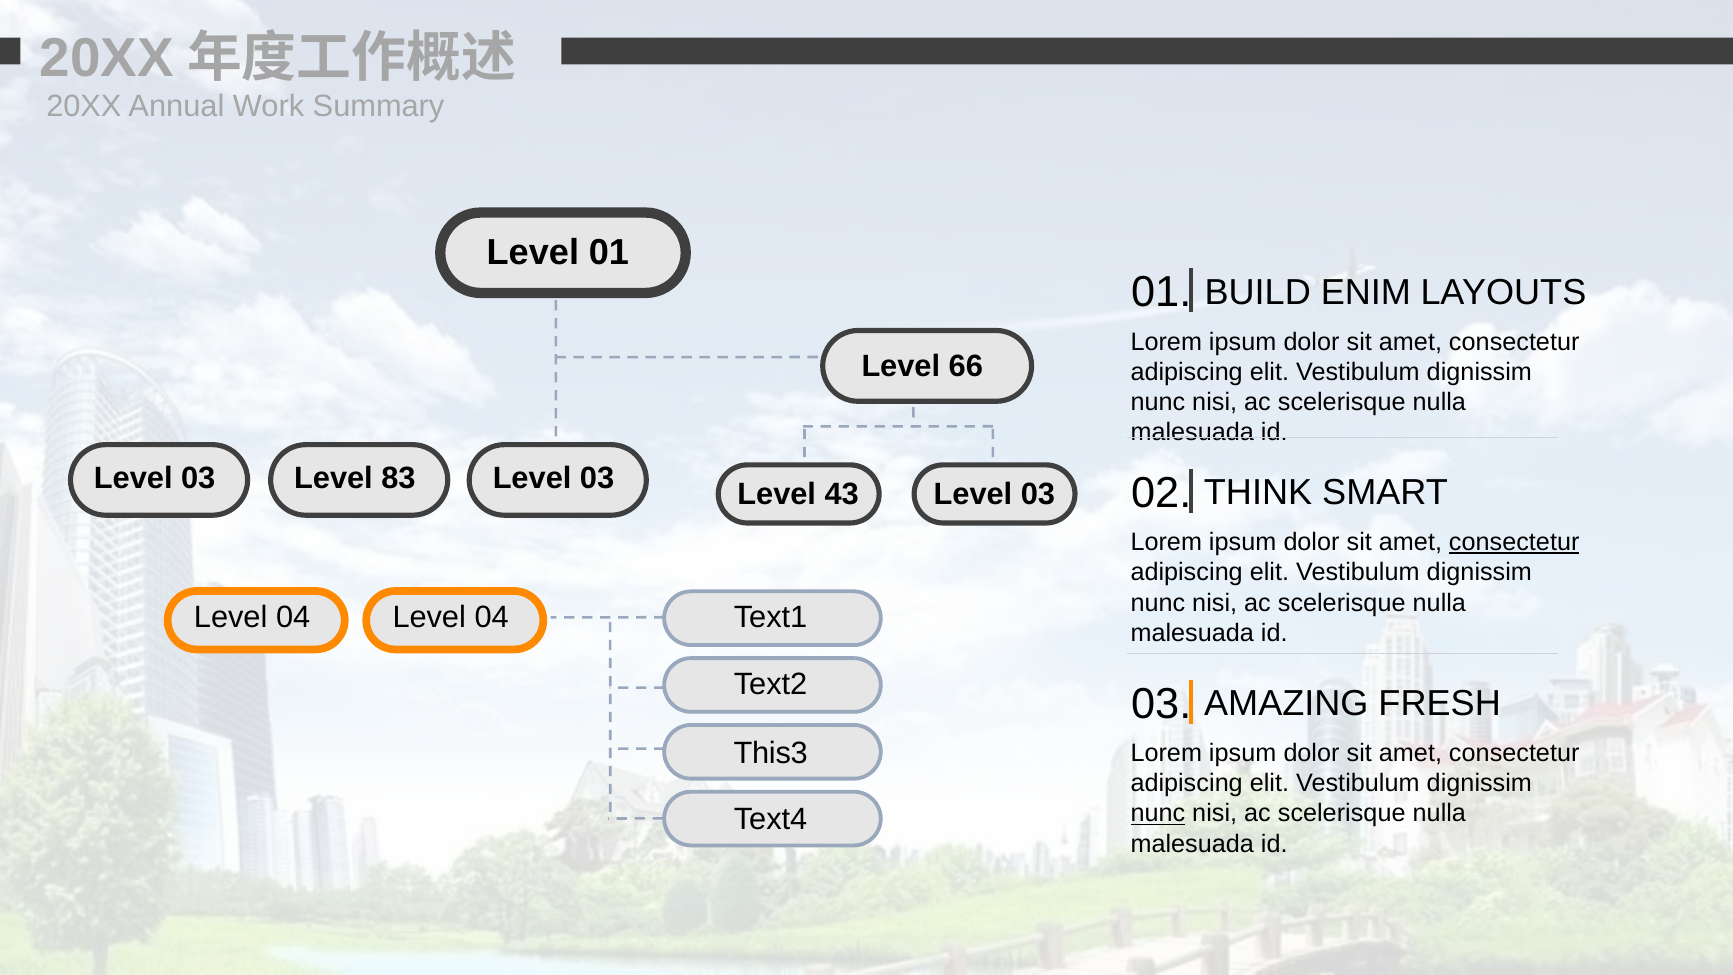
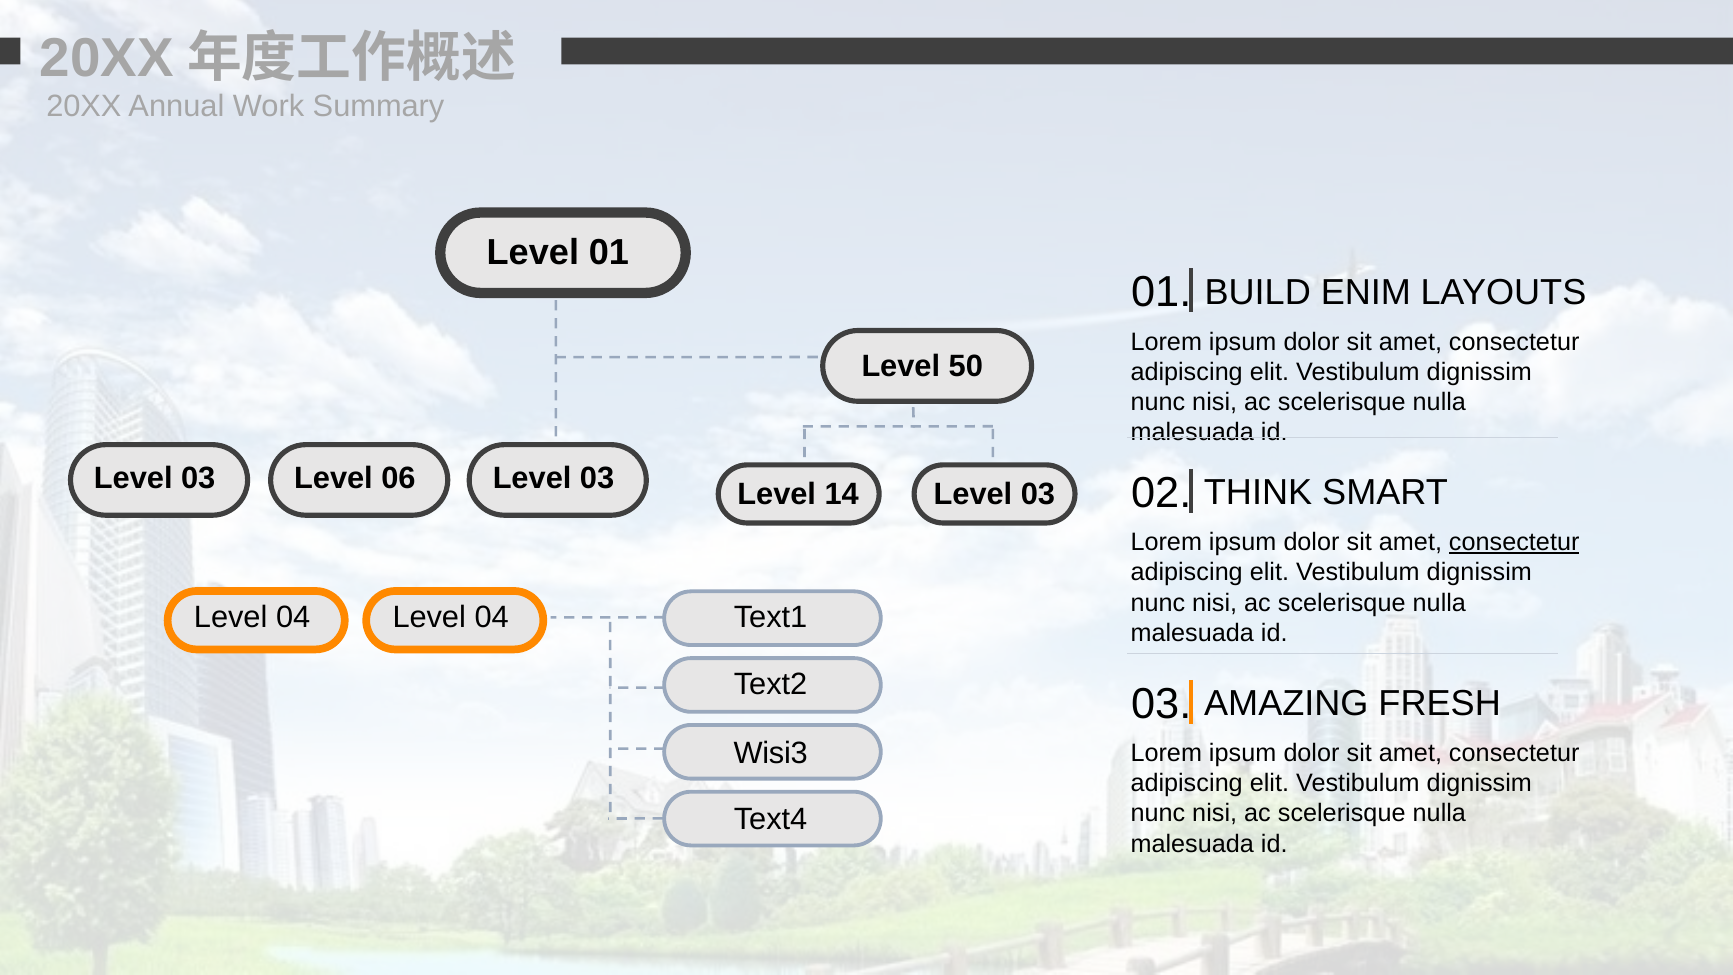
66: 66 -> 50 (966, 366)
83: 83 -> 06 (398, 479)
43: 43 -> 14 (842, 495)
This3: This3 -> Wisi3 (771, 753)
nunc underline: present -> none (1158, 813)
